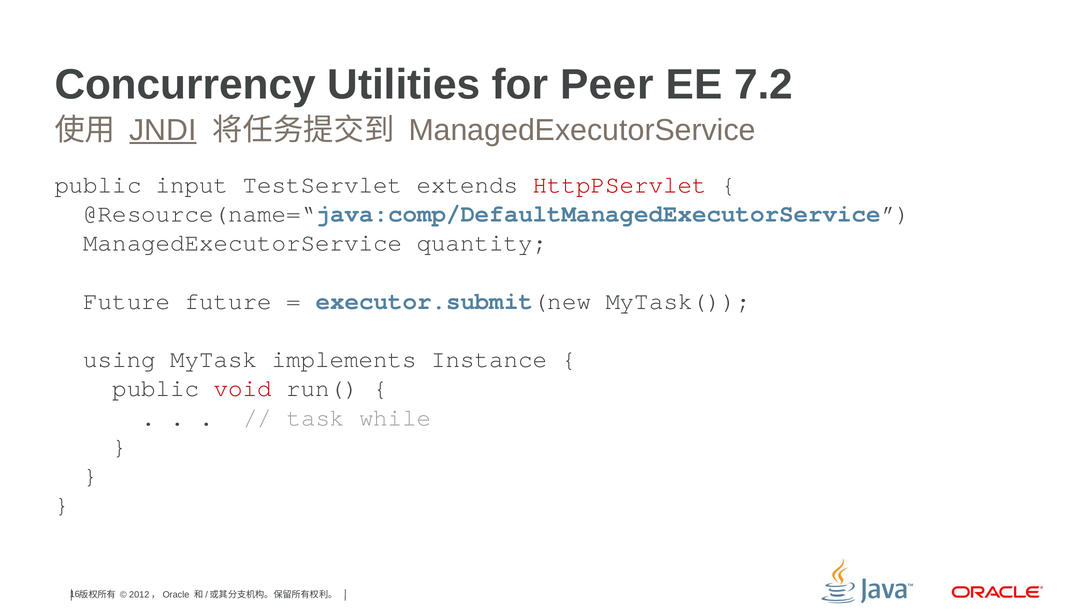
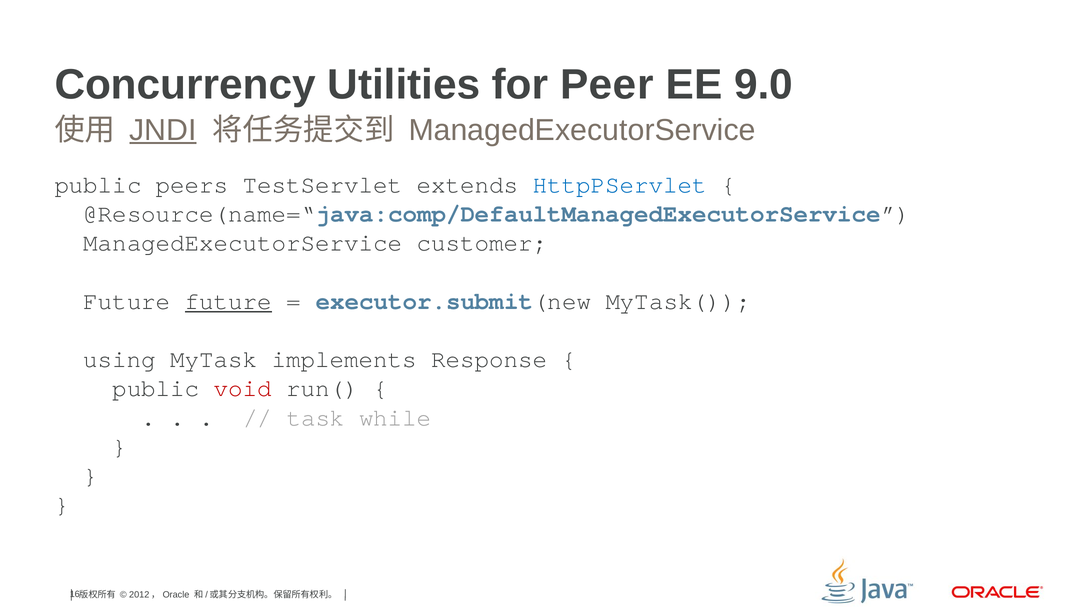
7.2: 7.2 -> 9.0 (764, 85)
input: input -> peers (192, 185)
HttpPServlet colour: red -> blue (620, 185)
quantity: quantity -> customer (482, 243)
future underline: none -> present (228, 301)
Instance: Instance -> Response (489, 359)
